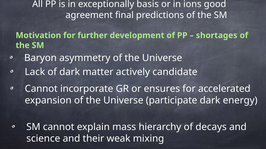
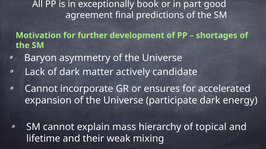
basis: basis -> book (148, 4)
ions: ions -> part (192, 4)
decays: decays -> topical (211, 128)
science: science -> lifetime (43, 139)
